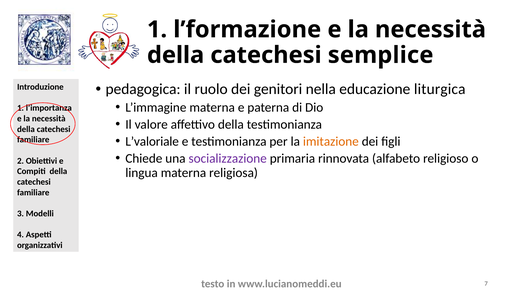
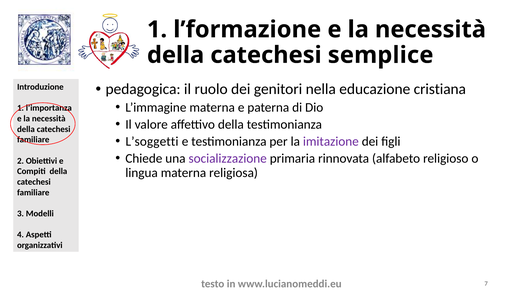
liturgica: liturgica -> cristiana (440, 89)
L’valoriale: L’valoriale -> L’soggetti (152, 141)
imitazione colour: orange -> purple (331, 141)
